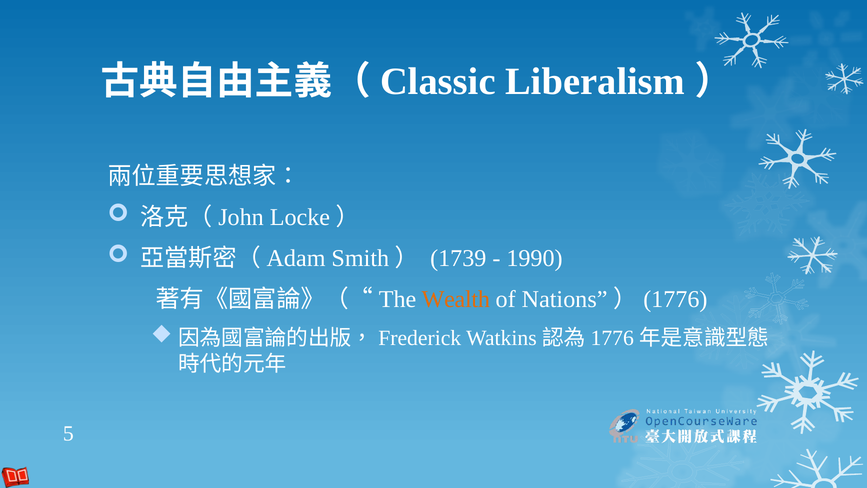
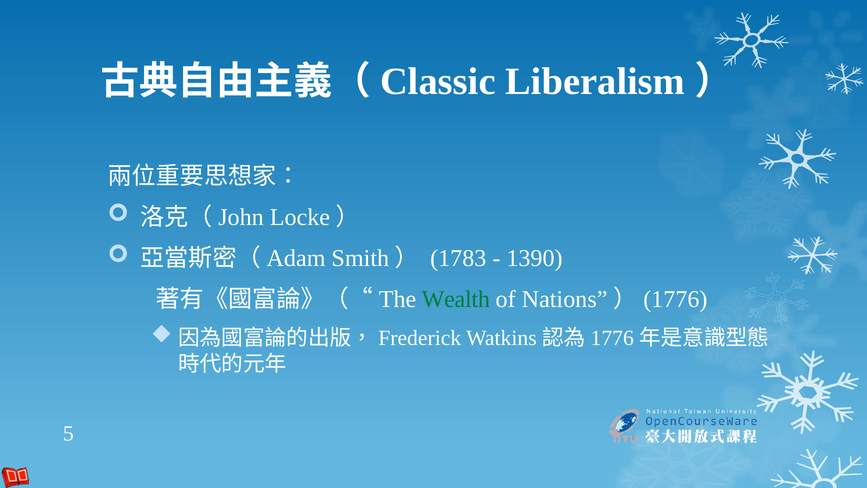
1739: 1739 -> 1783 (458, 258)
1990: 1990 -> 1390 (535, 258)
Wealth colour: orange -> green (456, 299)
